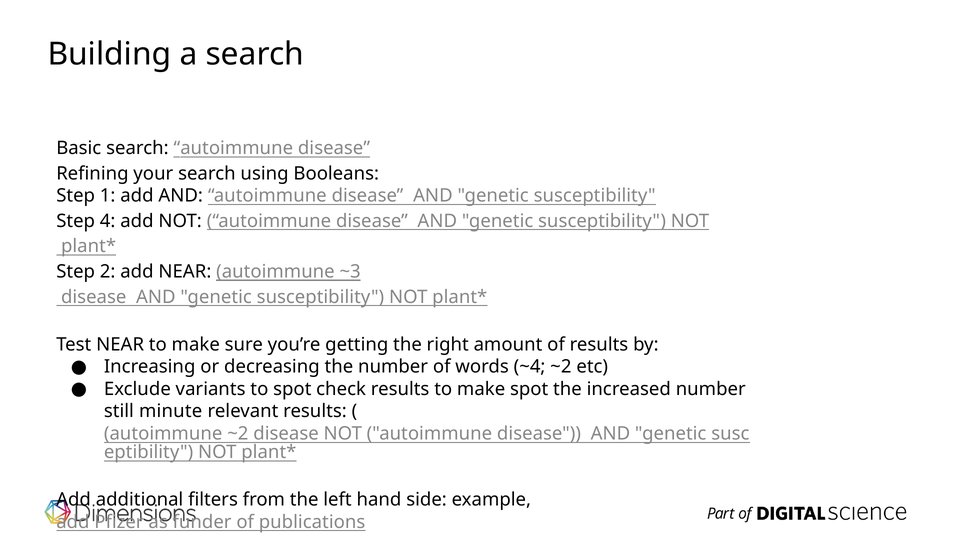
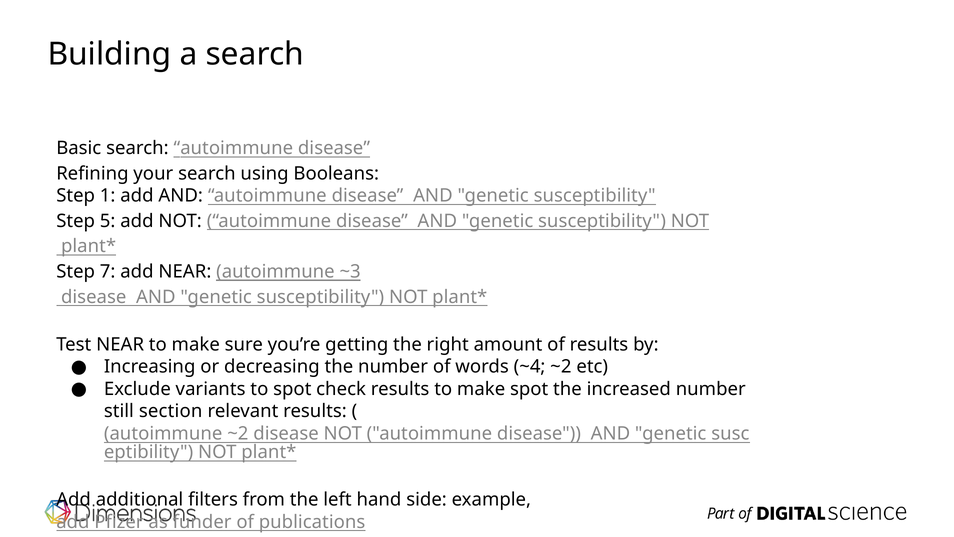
4: 4 -> 5 (108, 221)
2: 2 -> 7 (108, 271)
minute: minute -> section (171, 411)
